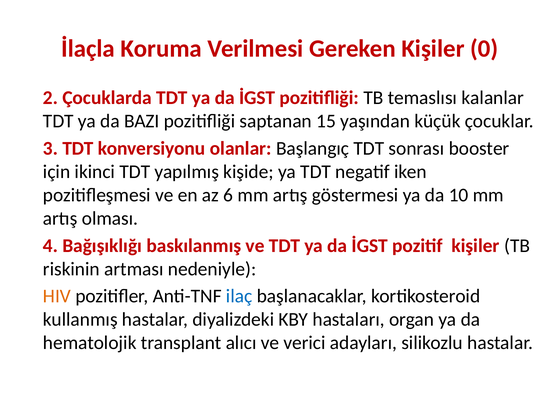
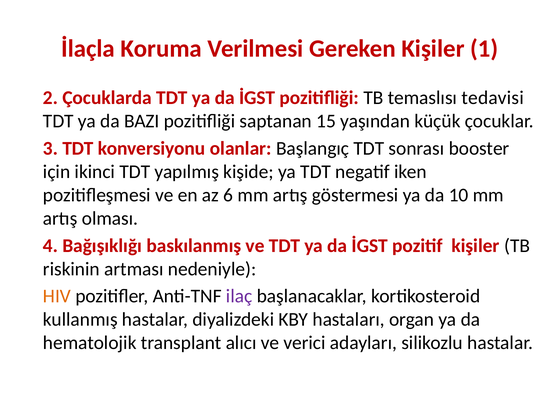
0: 0 -> 1 (484, 49)
kalanlar: kalanlar -> tedavisi (493, 98)
ilaç colour: blue -> purple (239, 296)
